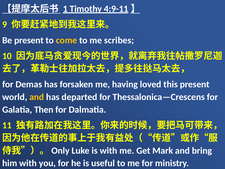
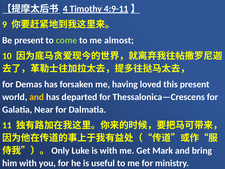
1: 1 -> 4 (65, 9)
come colour: yellow -> light green (67, 40)
scribes: scribes -> almost (119, 40)
Then: Then -> Near (44, 109)
